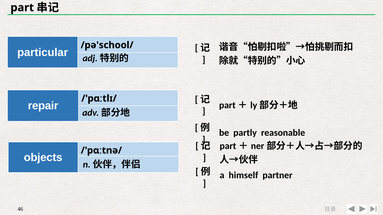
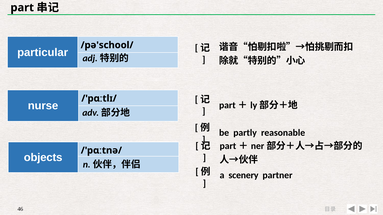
repair: repair -> nurse (43, 106)
himself: himself -> scenery (243, 176)
